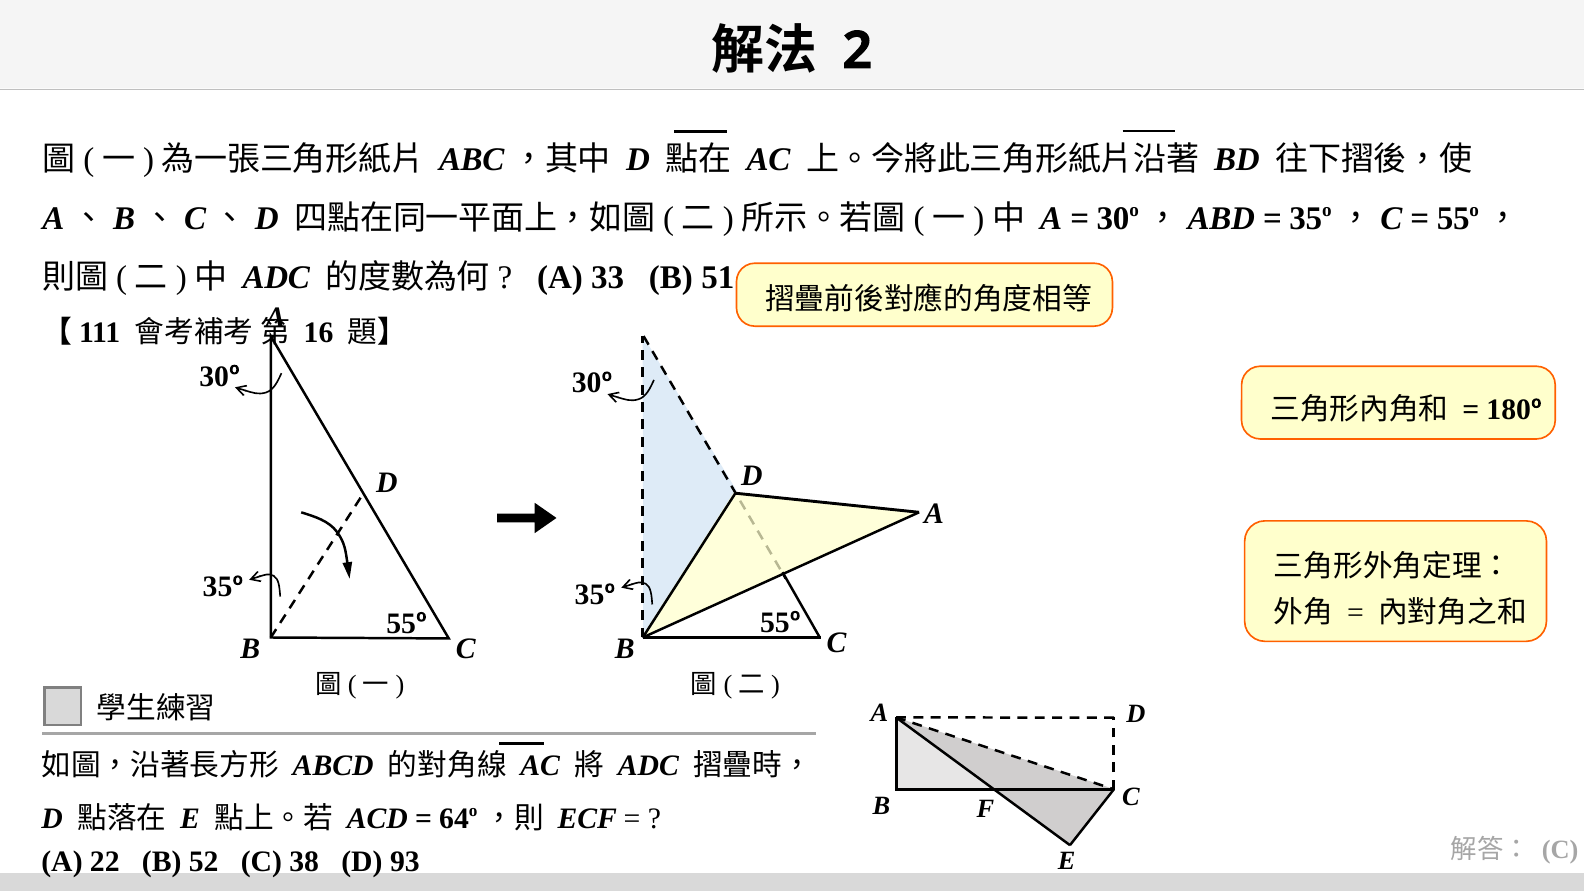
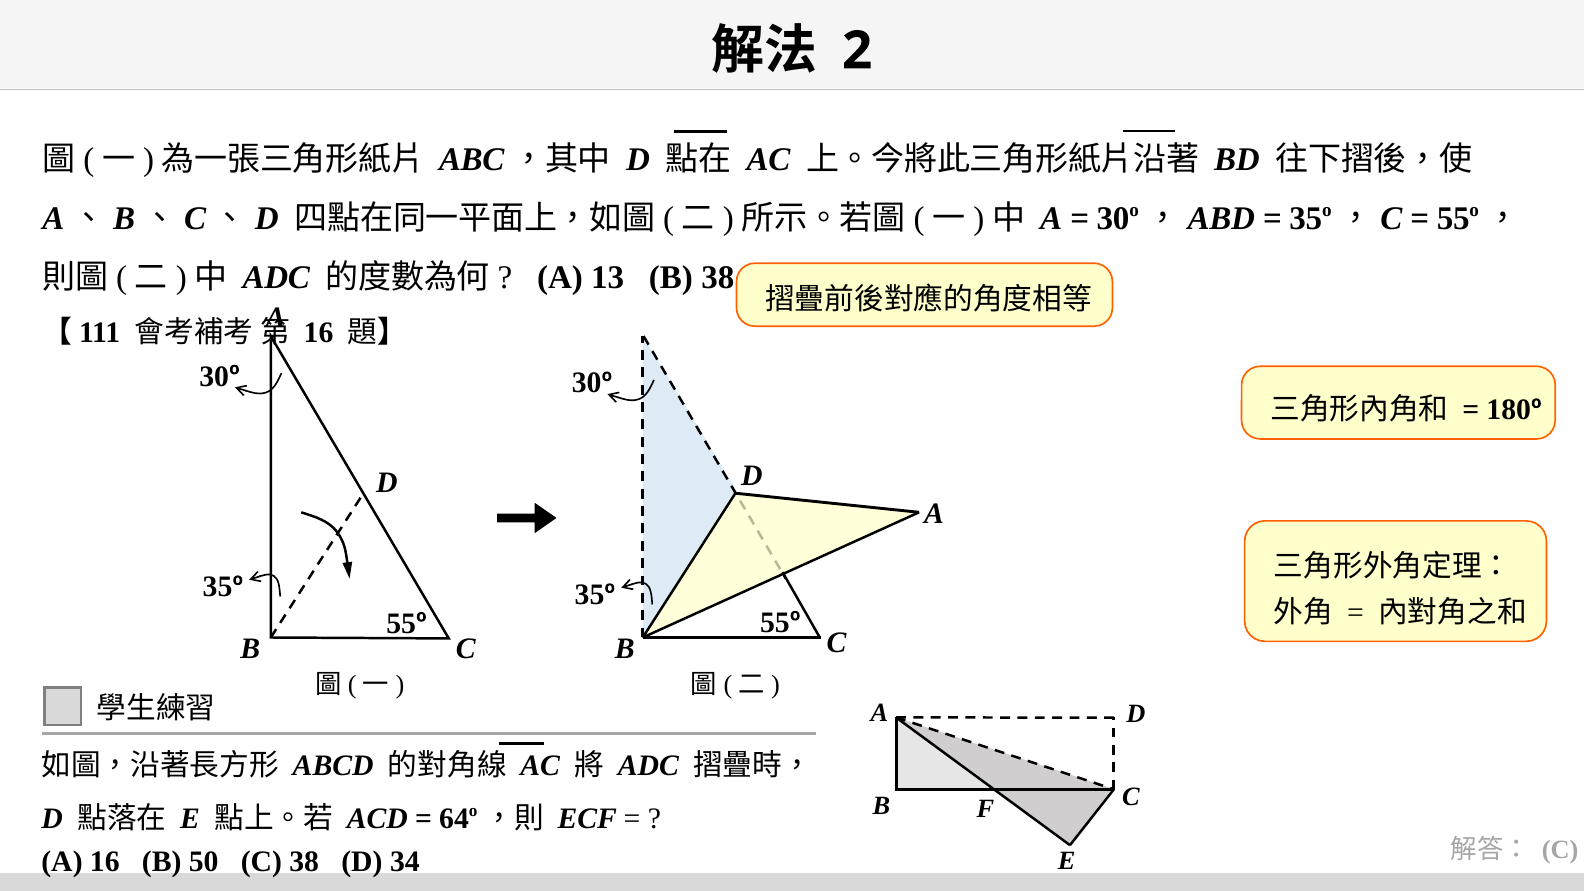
33: 33 -> 13 (608, 278)
B 51: 51 -> 38 (718, 278)
A 22: 22 -> 16 (105, 862)
52: 52 -> 50 (204, 862)
93: 93 -> 34 (405, 862)
